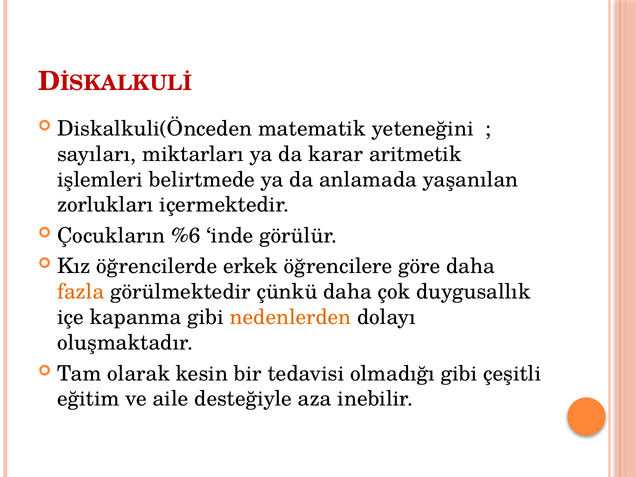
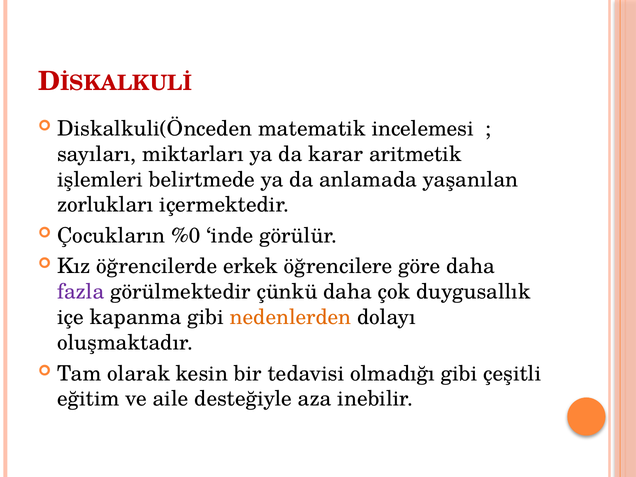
yeteneğini: yeteneğini -> incelemesi (423, 129)
%6: %6 -> %0 (186, 236)
fazla colour: orange -> purple (81, 292)
